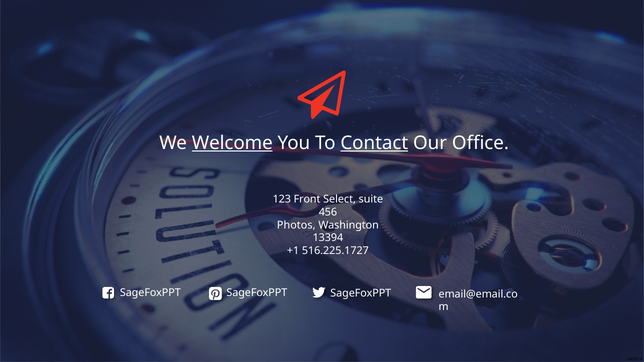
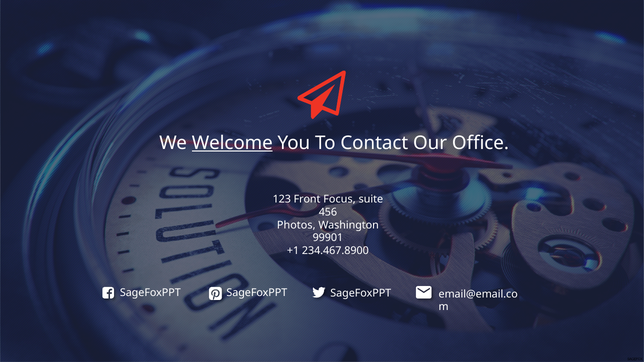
Contact underline: present -> none (374, 143)
Select: Select -> Focus (340, 199)
13394: 13394 -> 99901 (328, 238)
516.225.1727: 516.225.1727 -> 234.467.8900 (335, 251)
